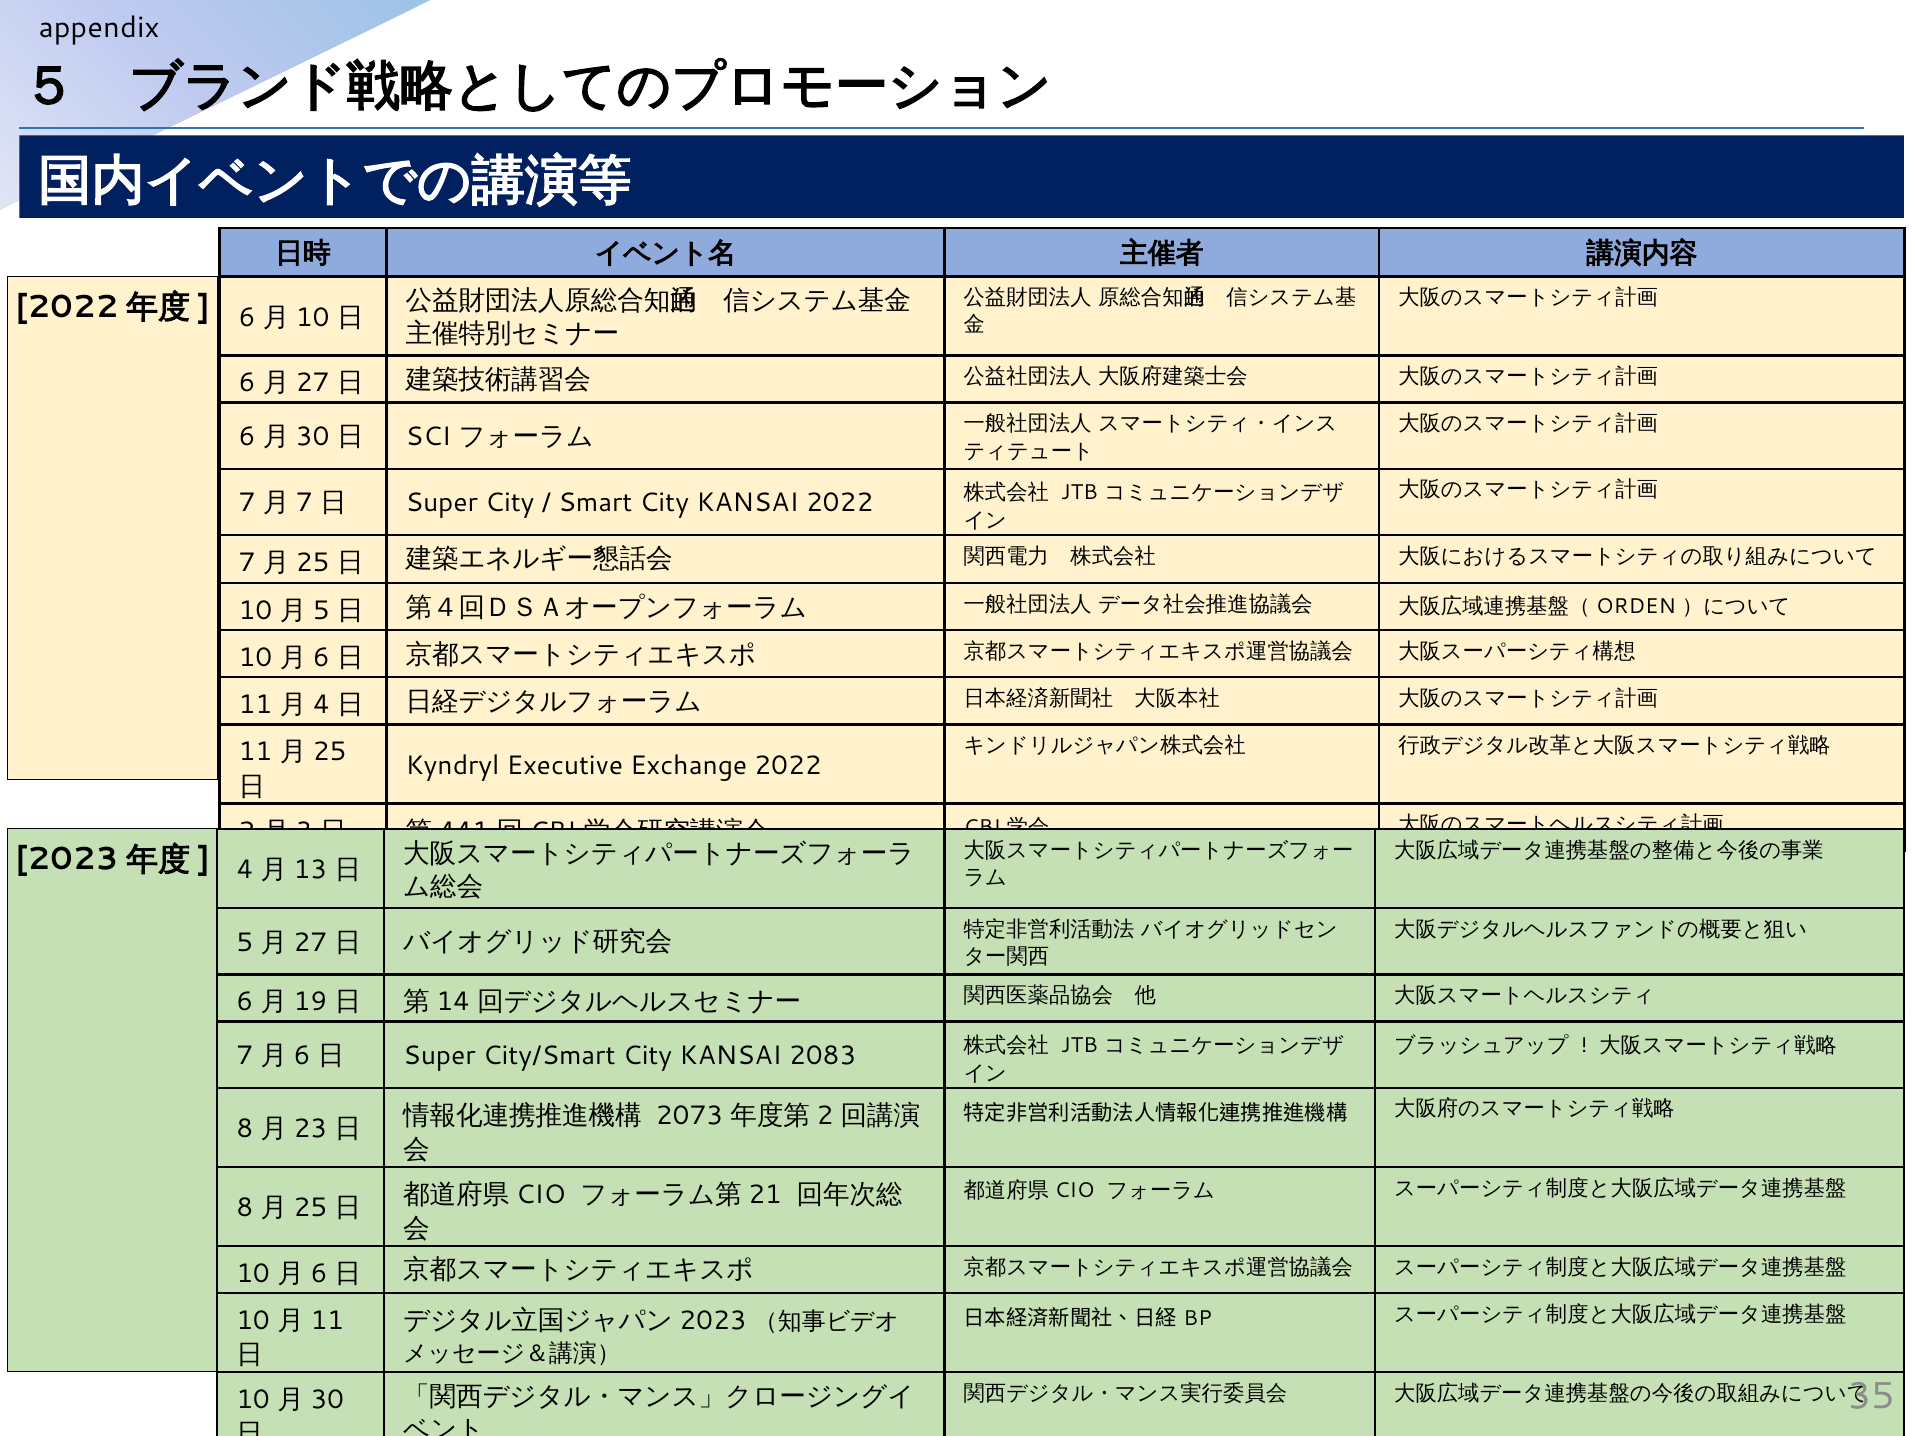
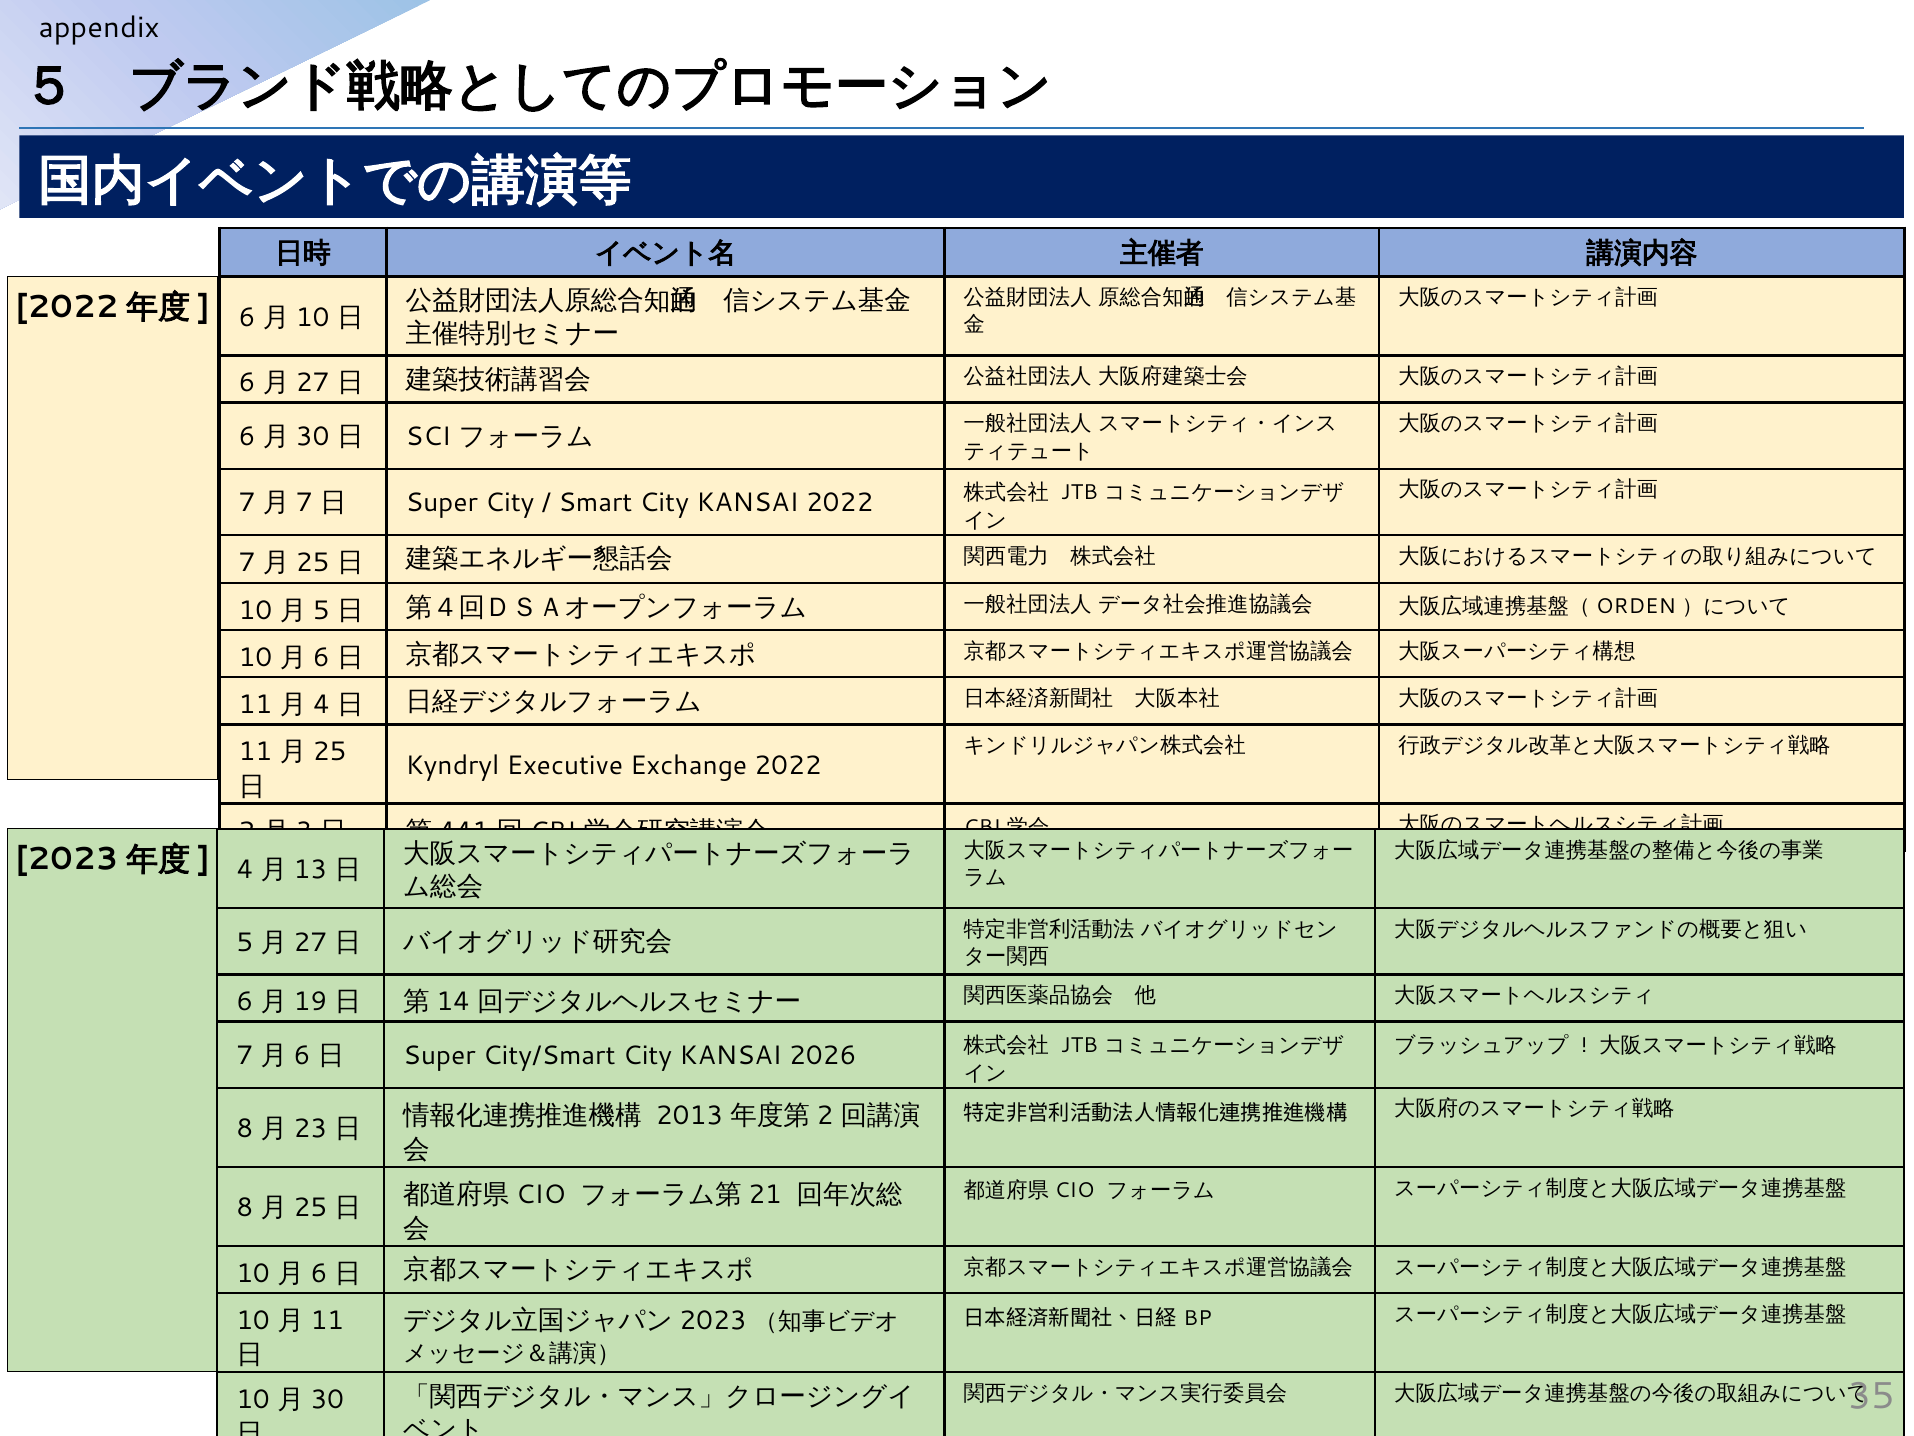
2083: 2083 -> 2026 (823, 1056)
2073: 2073 -> 2013 (690, 1115)
